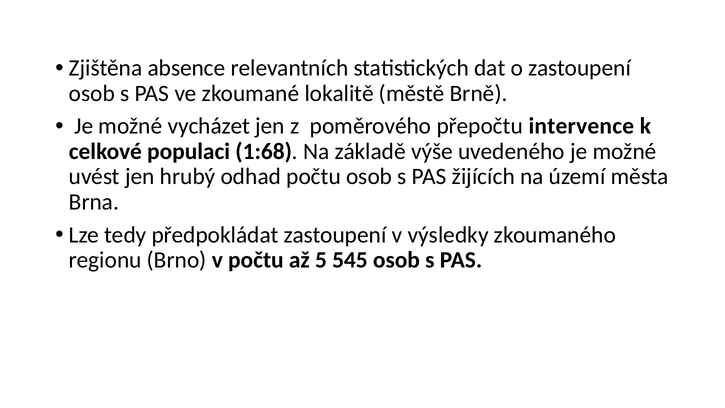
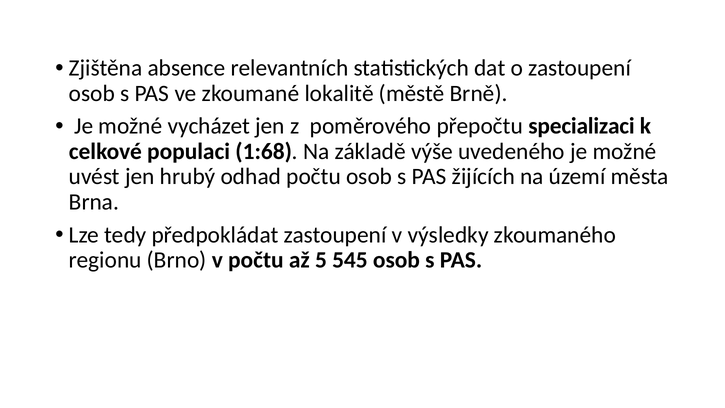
intervence: intervence -> specializaci (582, 126)
